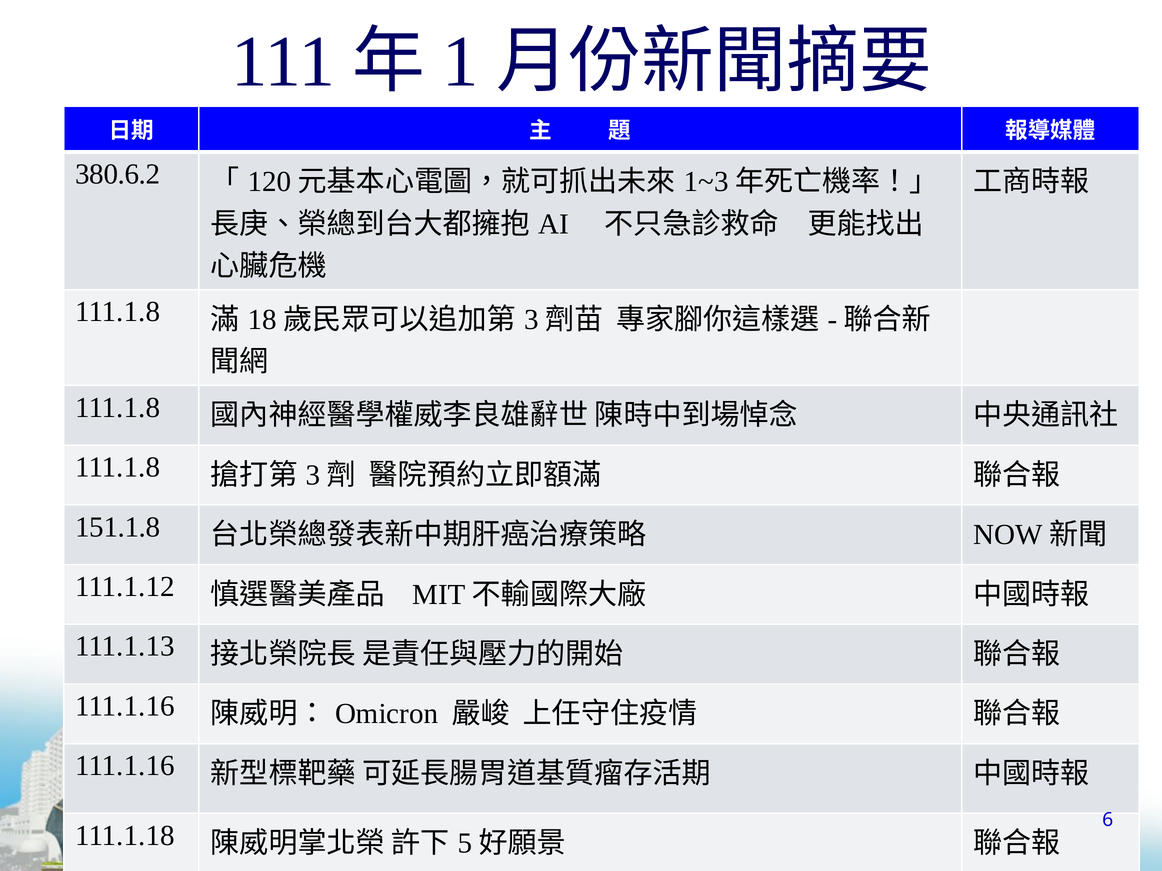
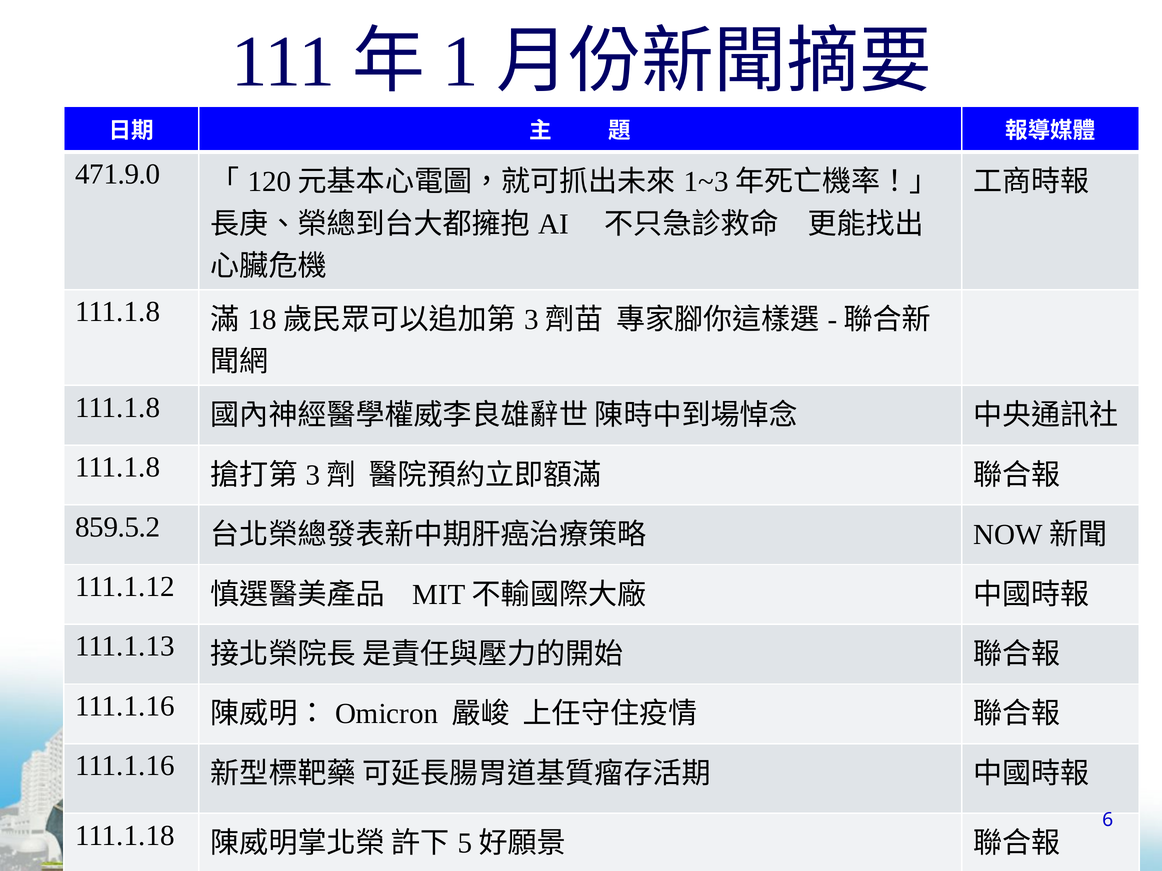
380.6.2: 380.6.2 -> 471.9.0 (118, 174)
151.1.8: 151.1.8 -> 859.5.2 (118, 527)
